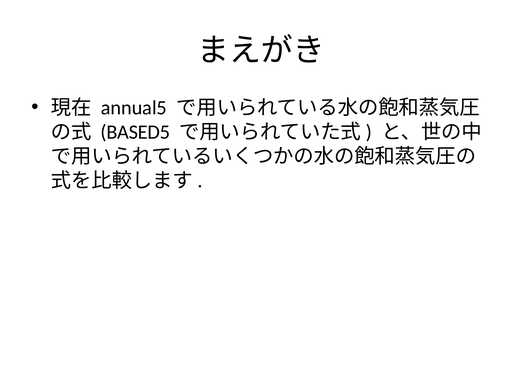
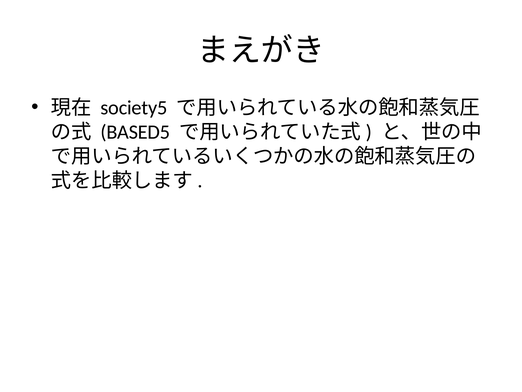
annual5: annual5 -> society5 (134, 108)
